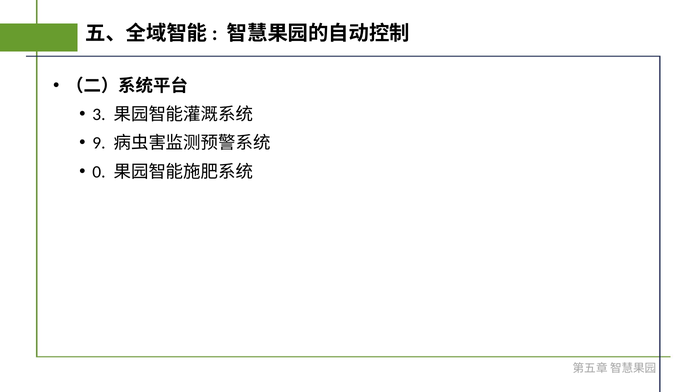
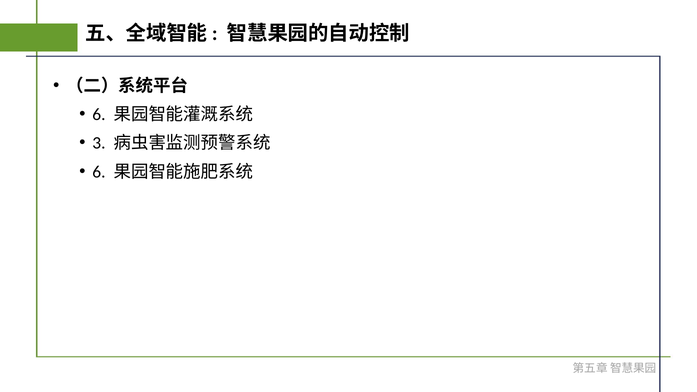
3: 3 -> 6 (99, 114)
9: 9 -> 3 (99, 143)
0: 0 -> 6 (99, 172)
